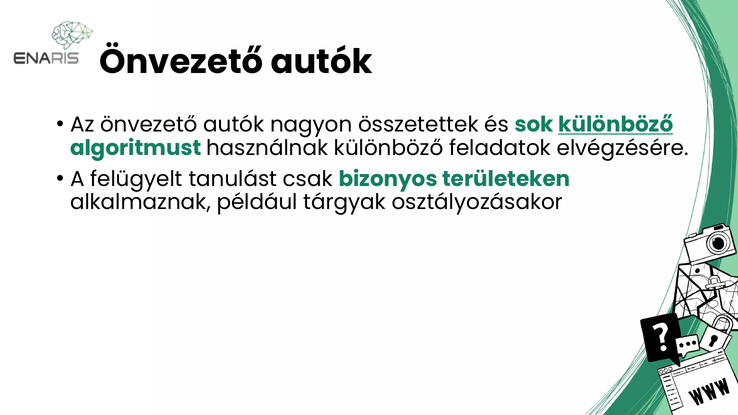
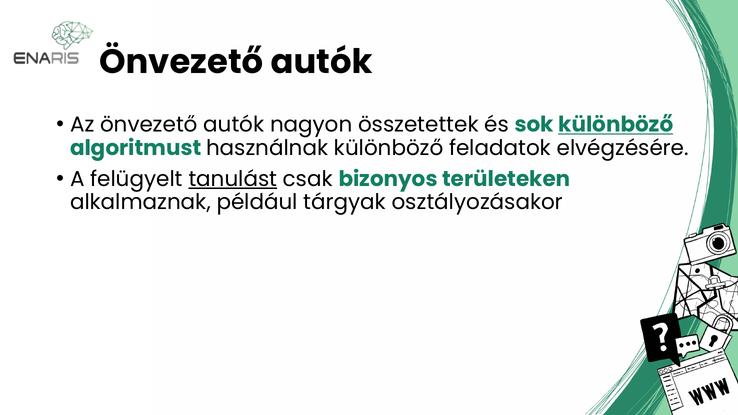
tanulást underline: none -> present (233, 179)
